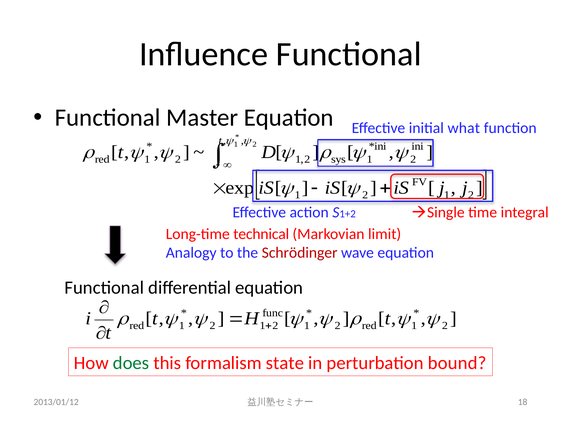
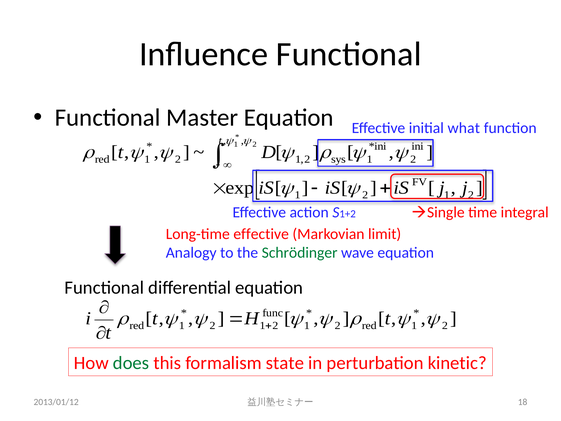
Long-time technical: technical -> effective (261, 234)
Schrödinger colour: red -> green (300, 252)
bound: bound -> kinetic (457, 363)
